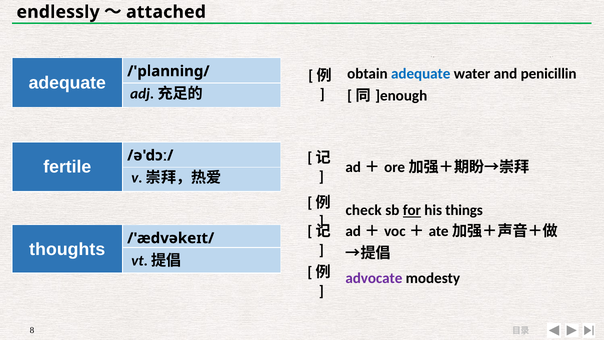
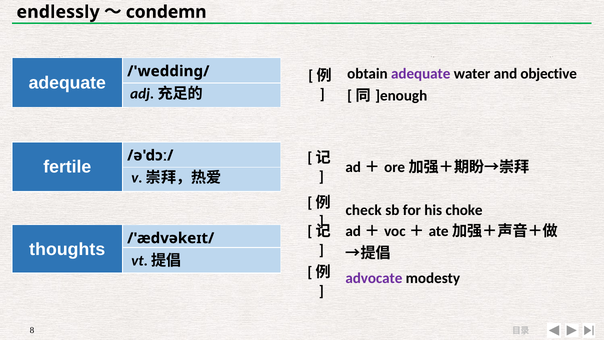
attached: attached -> condemn (166, 12)
adequate colour: blue -> purple (421, 74)
penicillin: penicillin -> objective (549, 74)
/'planning/: /'planning/ -> /'wedding/ (168, 71)
for underline: present -> none (412, 210)
things: things -> choke (464, 210)
